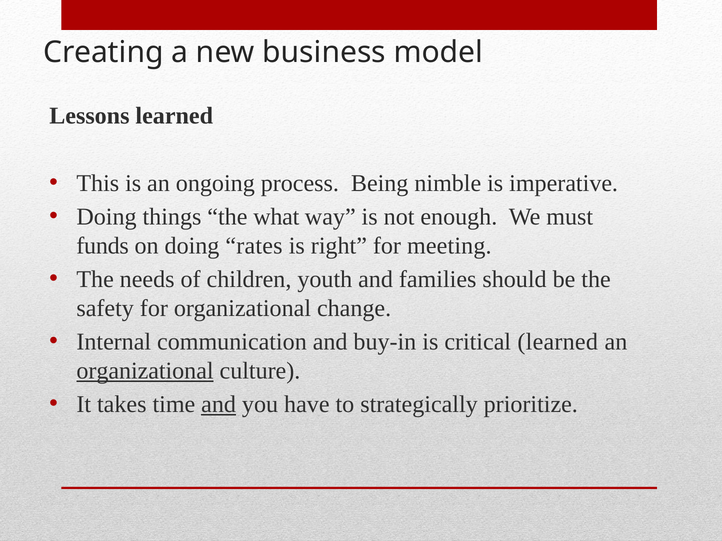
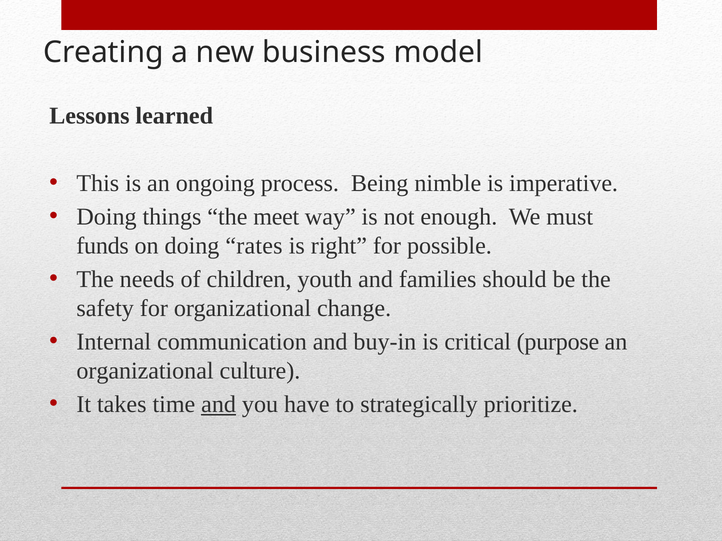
what: what -> meet (276, 217)
meeting: meeting -> possible (449, 246)
critical learned: learned -> purpose (558, 342)
organizational underline: present -> none (145, 371)
